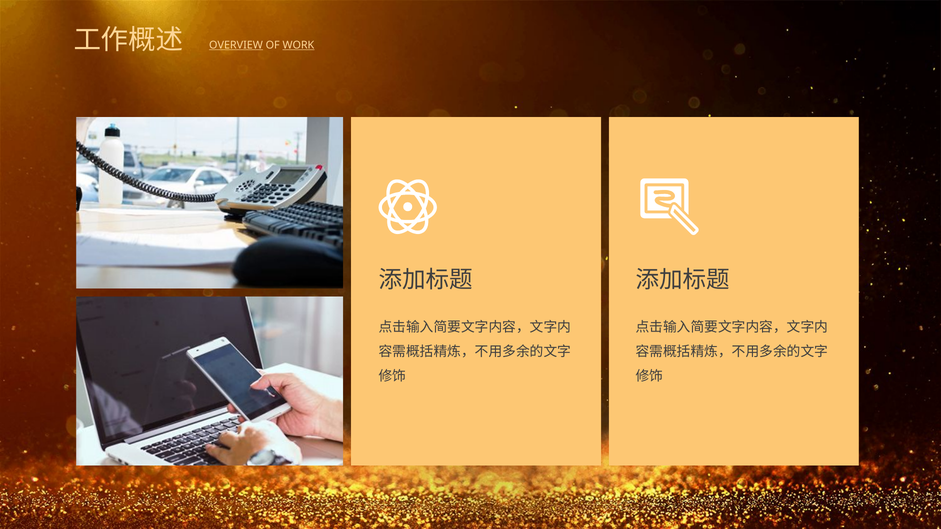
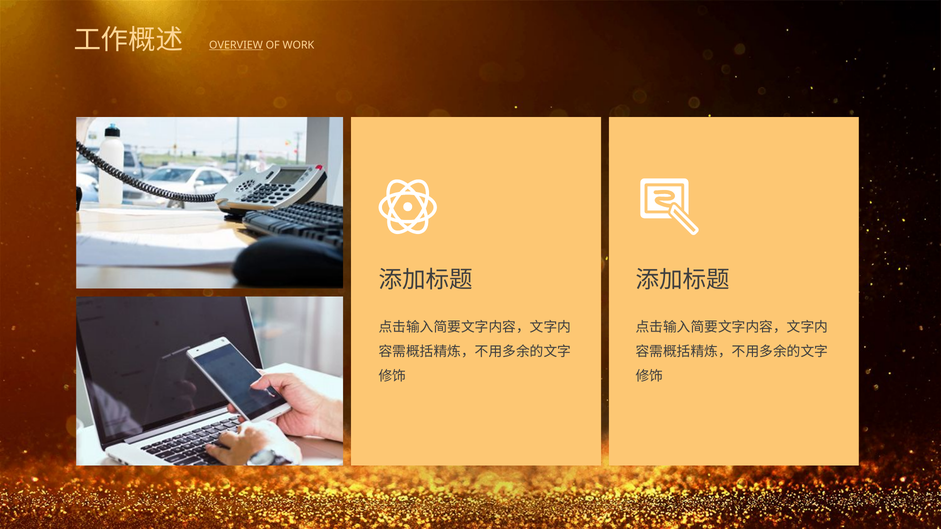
WORK underline: present -> none (298, 45)
